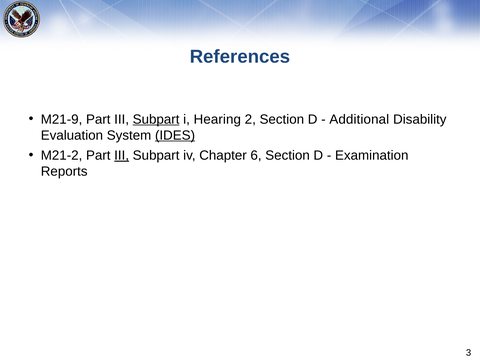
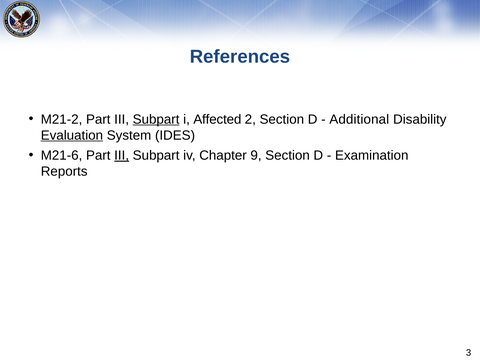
M21-9: M21-9 -> M21-2 (62, 119)
Hearing: Hearing -> Affected (217, 119)
Evaluation underline: none -> present (72, 135)
IDES underline: present -> none (175, 135)
M21-2: M21-2 -> M21-6 (62, 155)
6: 6 -> 9 (256, 155)
